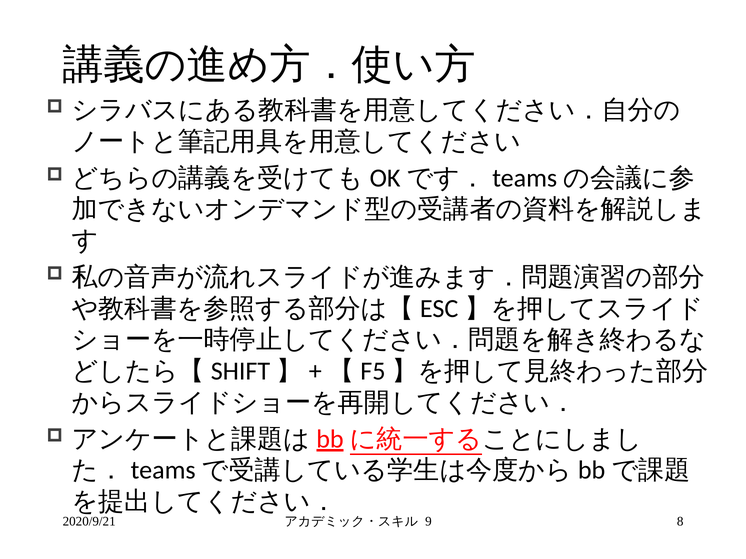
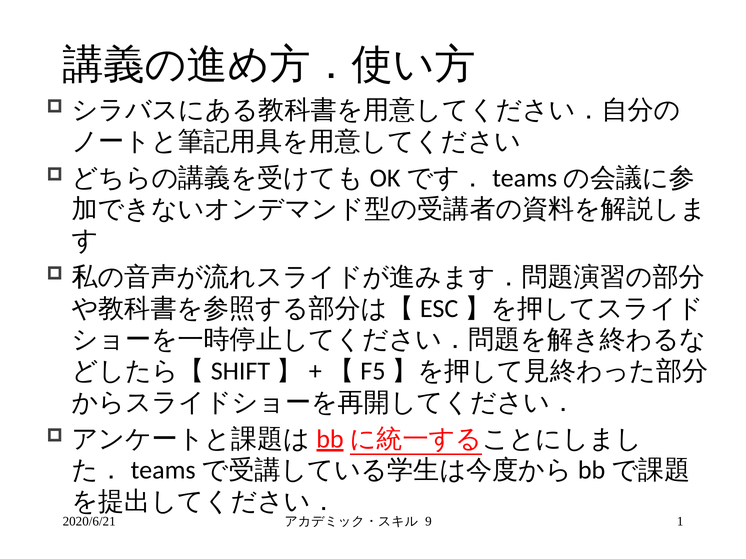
2020/9/21: 2020/9/21 -> 2020/6/21 (89, 522)
8: 8 -> 1 (680, 522)
